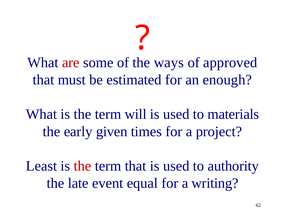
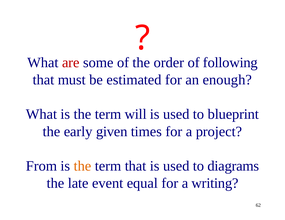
ways: ways -> order (169, 63)
approved: approved -> following (230, 63)
materials: materials -> blueprint (233, 114)
Least: Least -> From (41, 166)
the colour: red -> orange (83, 166)
authority: authority -> diagrams (233, 166)
